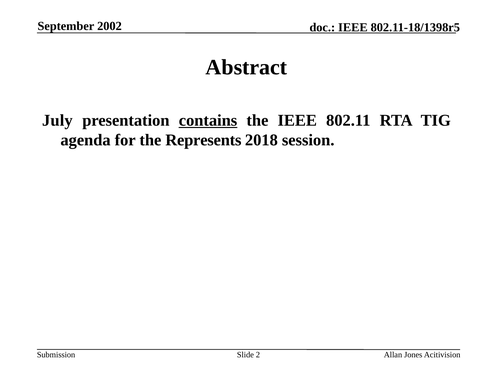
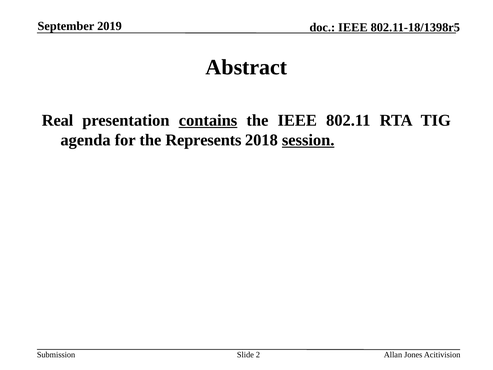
2002: 2002 -> 2019 (109, 26)
July: July -> Real (58, 120)
session underline: none -> present (308, 140)
